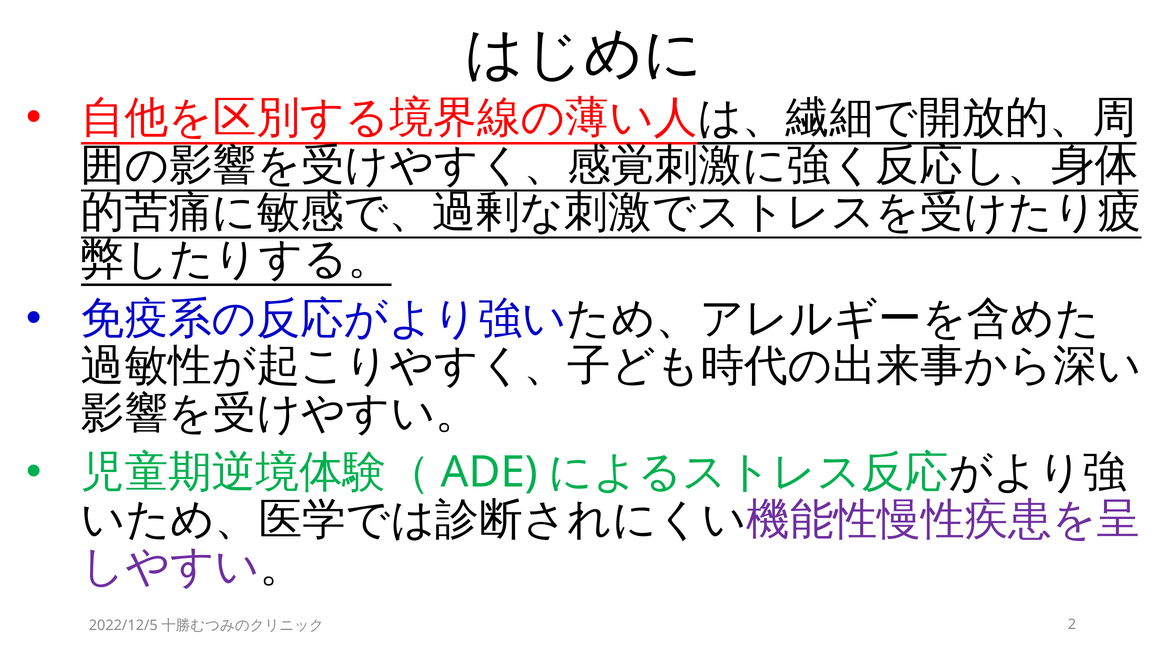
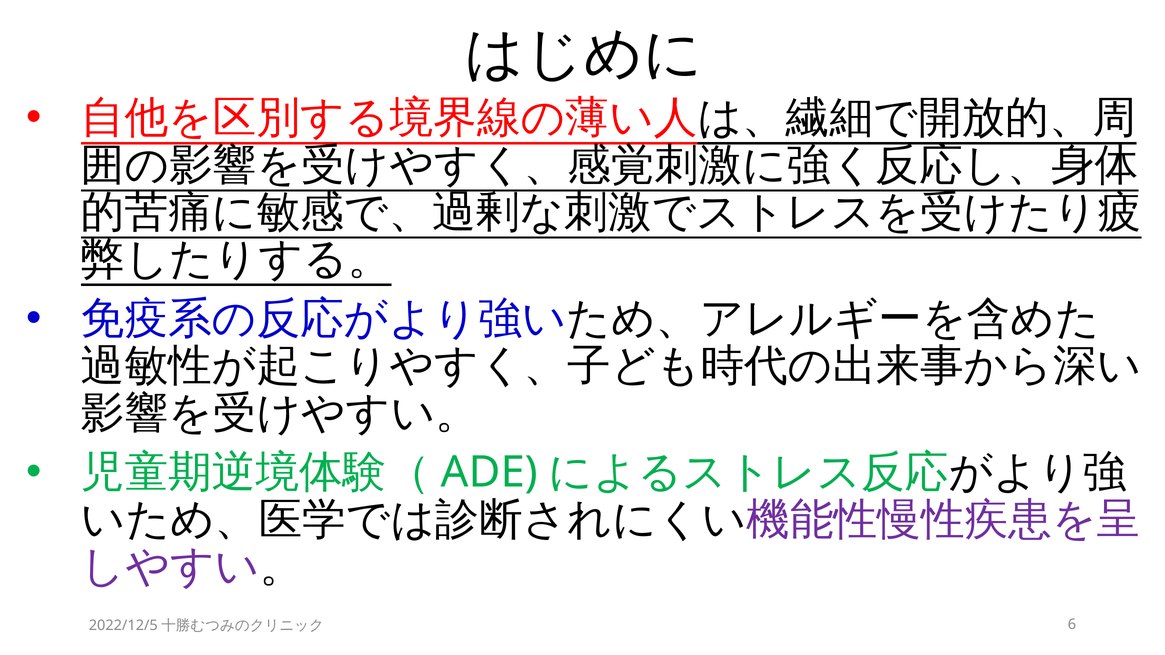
2: 2 -> 6 (1072, 625)
